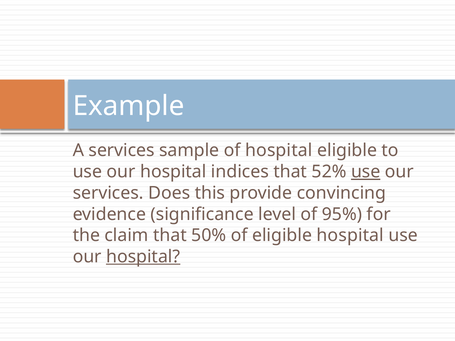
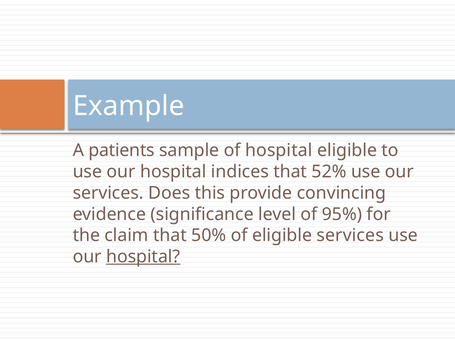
A services: services -> patients (122, 151)
use underline: present -> none (366, 172)
eligible hospital: hospital -> services (350, 236)
